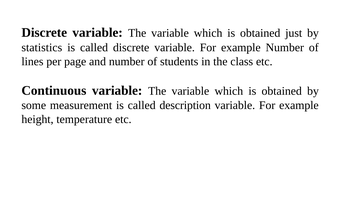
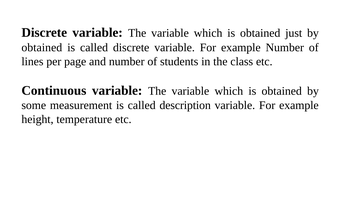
statistics: statistics -> obtained (42, 47)
